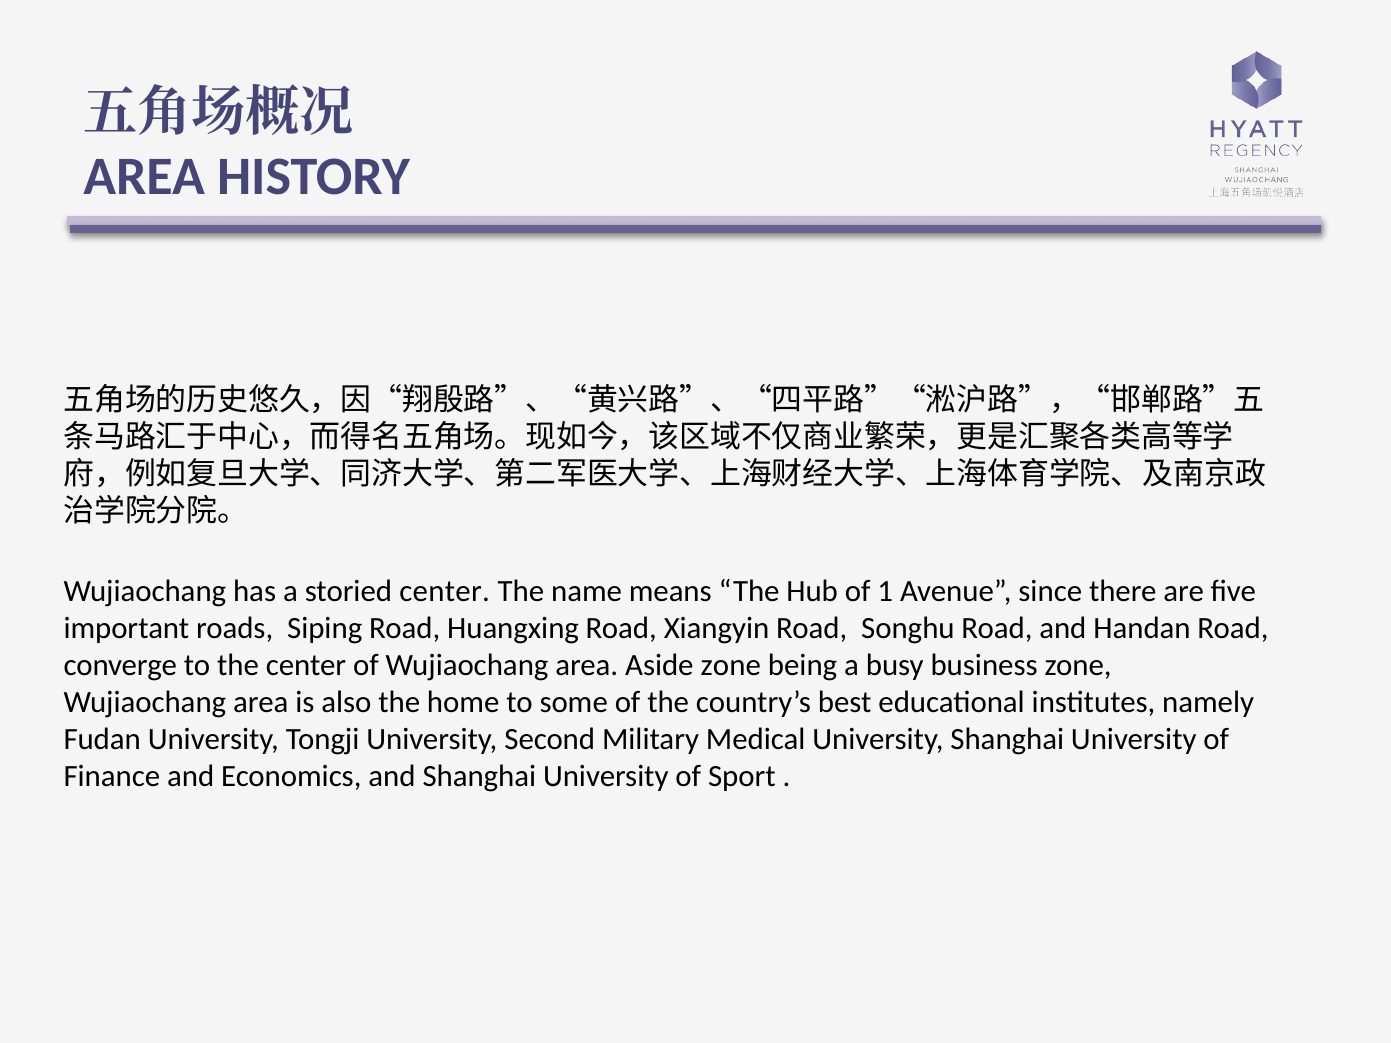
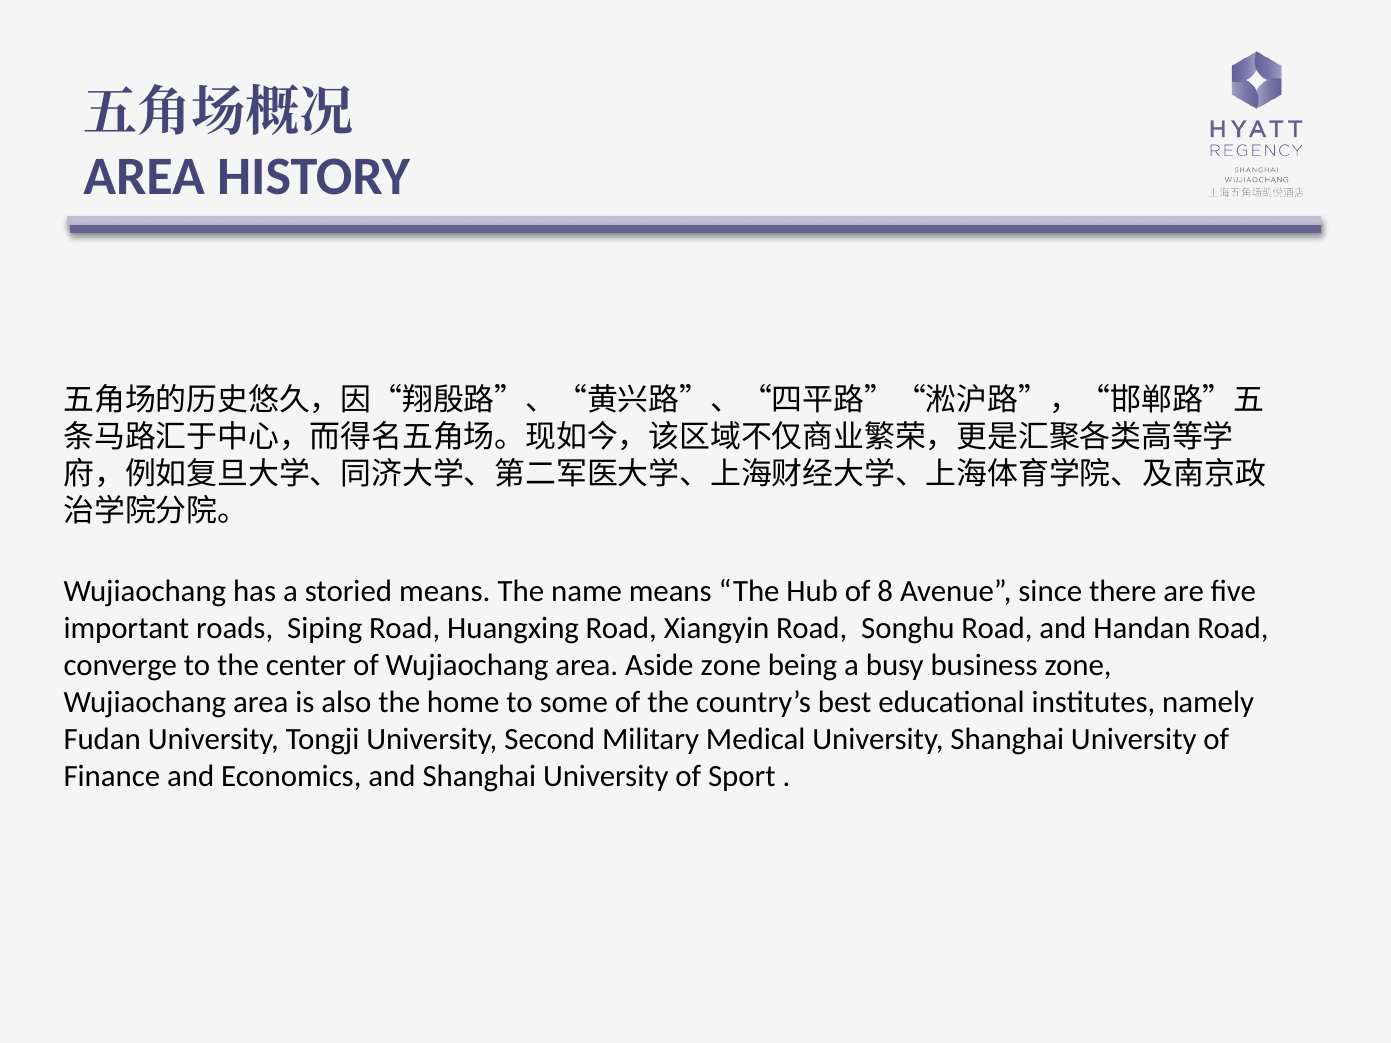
storied center: center -> means (445, 592)
1: 1 -> 8 (885, 592)
